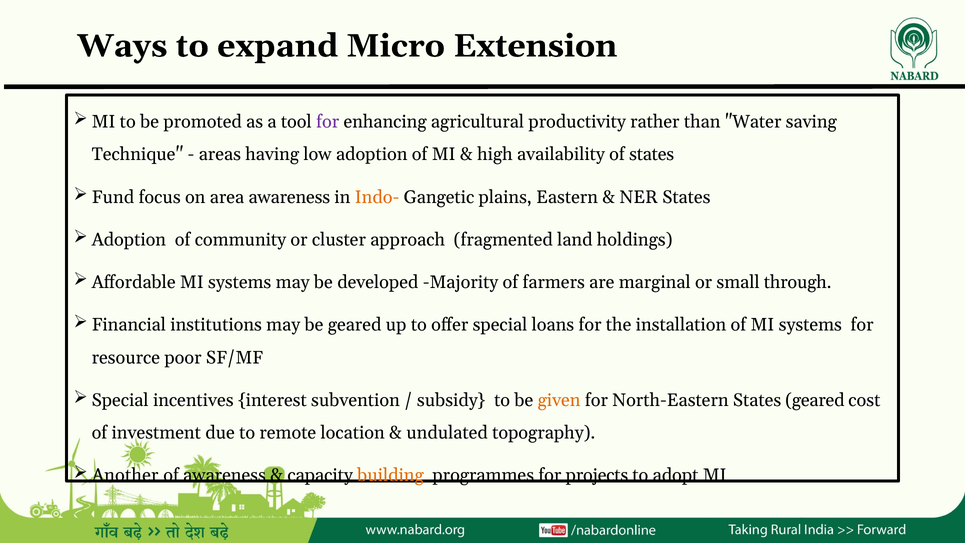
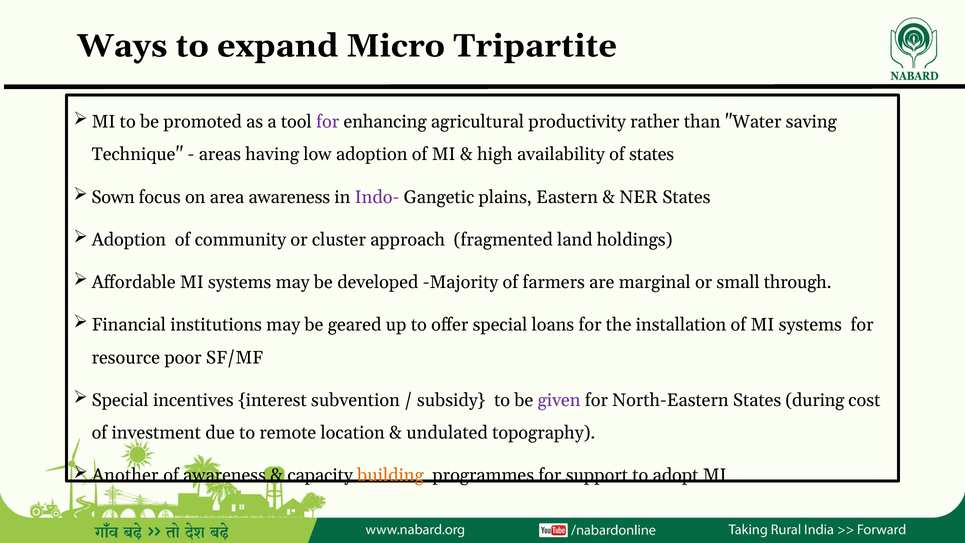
Extension: Extension -> Tripartite (535, 46)
Fund: Fund -> Sown (113, 197)
Indo- colour: orange -> purple (377, 197)
given colour: orange -> purple (559, 400)
States geared: geared -> during (815, 400)
projects: projects -> support (597, 475)
